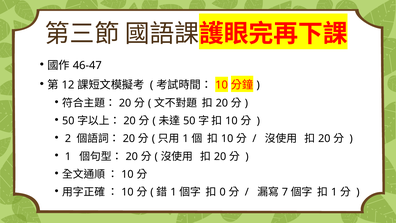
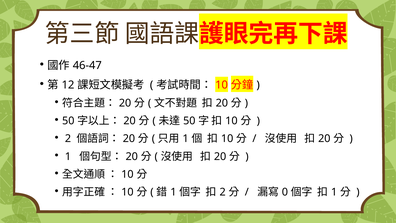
0: 0 -> 2 (223, 192)
7: 7 -> 0 (285, 192)
